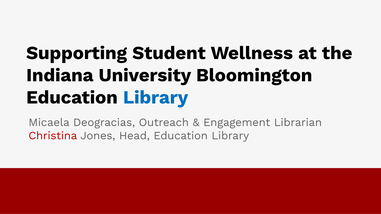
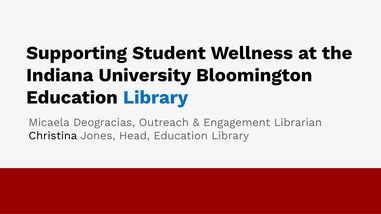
Christina colour: red -> black (53, 136)
